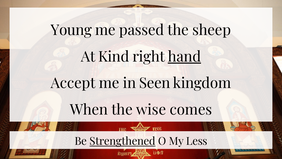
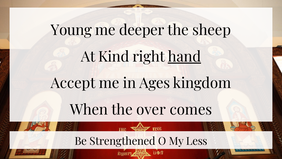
passed: passed -> deeper (142, 30)
Seen: Seen -> Ages (155, 83)
wise: wise -> over (151, 110)
Strengthened underline: present -> none (123, 141)
